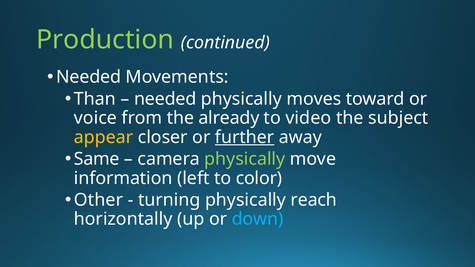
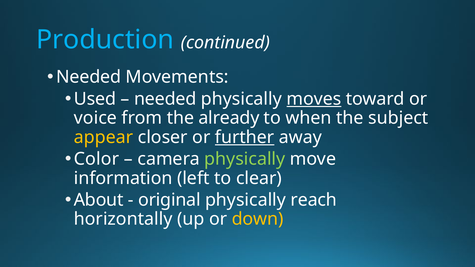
Production colour: light green -> light blue (105, 40)
Than: Than -> Used (95, 99)
moves underline: none -> present (314, 99)
video: video -> when (308, 118)
Same: Same -> Color (97, 159)
color: color -> clear (259, 178)
Other: Other -> About (99, 200)
turning: turning -> original (169, 200)
down colour: light blue -> yellow (258, 219)
